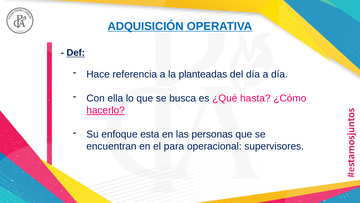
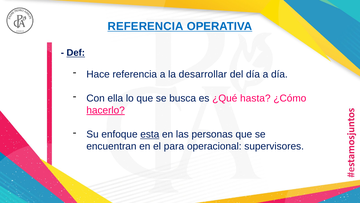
ADQUISICIÓN: ADQUISICIÓN -> REFERENCIA (146, 26)
planteadas: planteadas -> desarrollar (203, 74)
esta underline: none -> present (150, 134)
